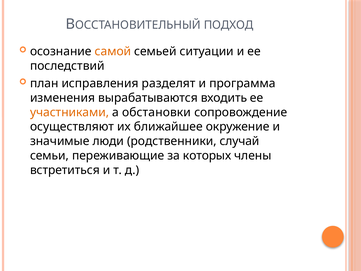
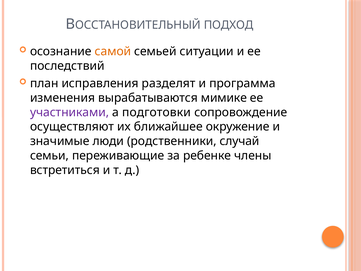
входить: входить -> мимике (224, 98)
участниками colour: orange -> purple (70, 112)
обстановки: обстановки -> подготовки (157, 112)
которых: которых -> ребенке (207, 155)
